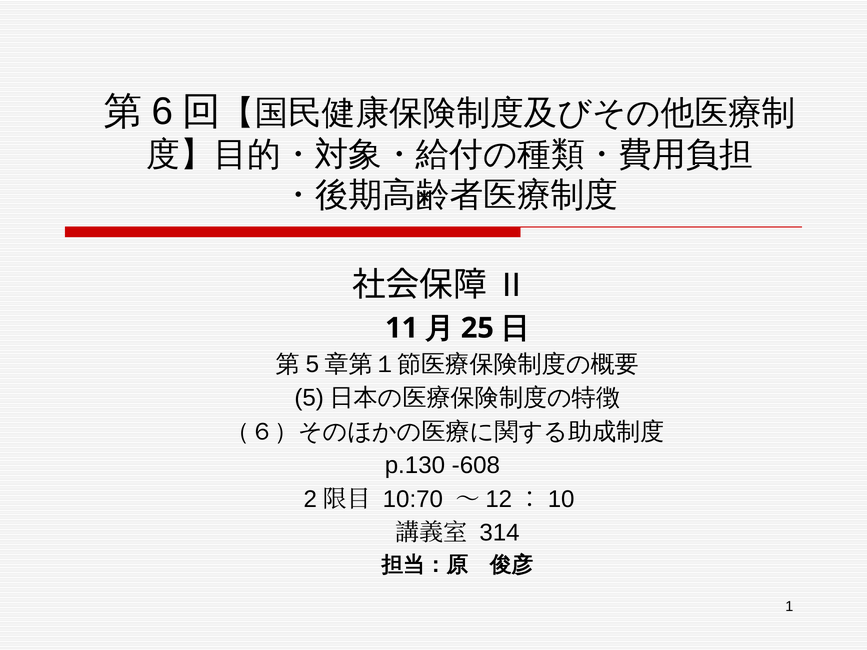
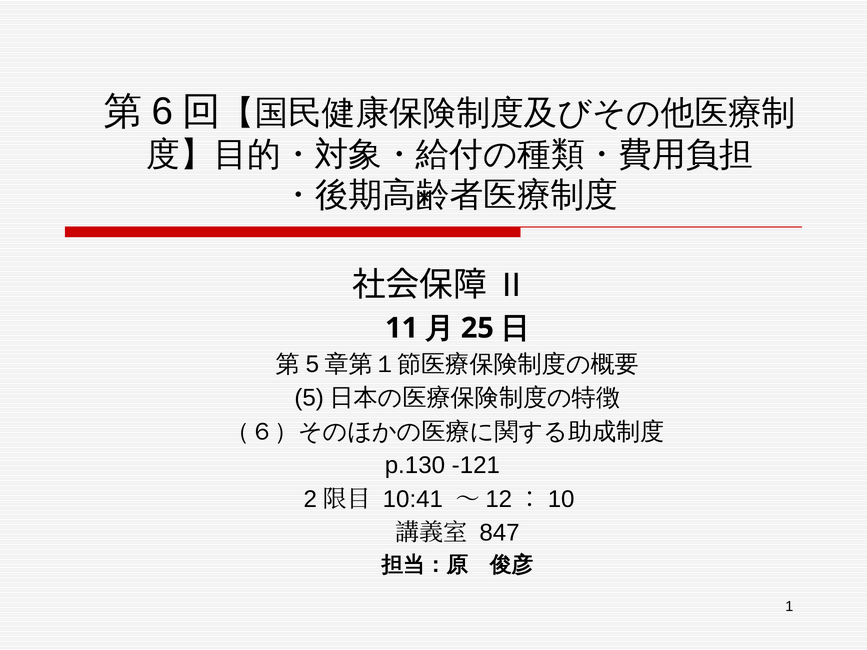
-608: -608 -> -121 (476, 466)
10:70: 10:70 -> 10:41 (413, 499)
314: 314 -> 847 (499, 533)
